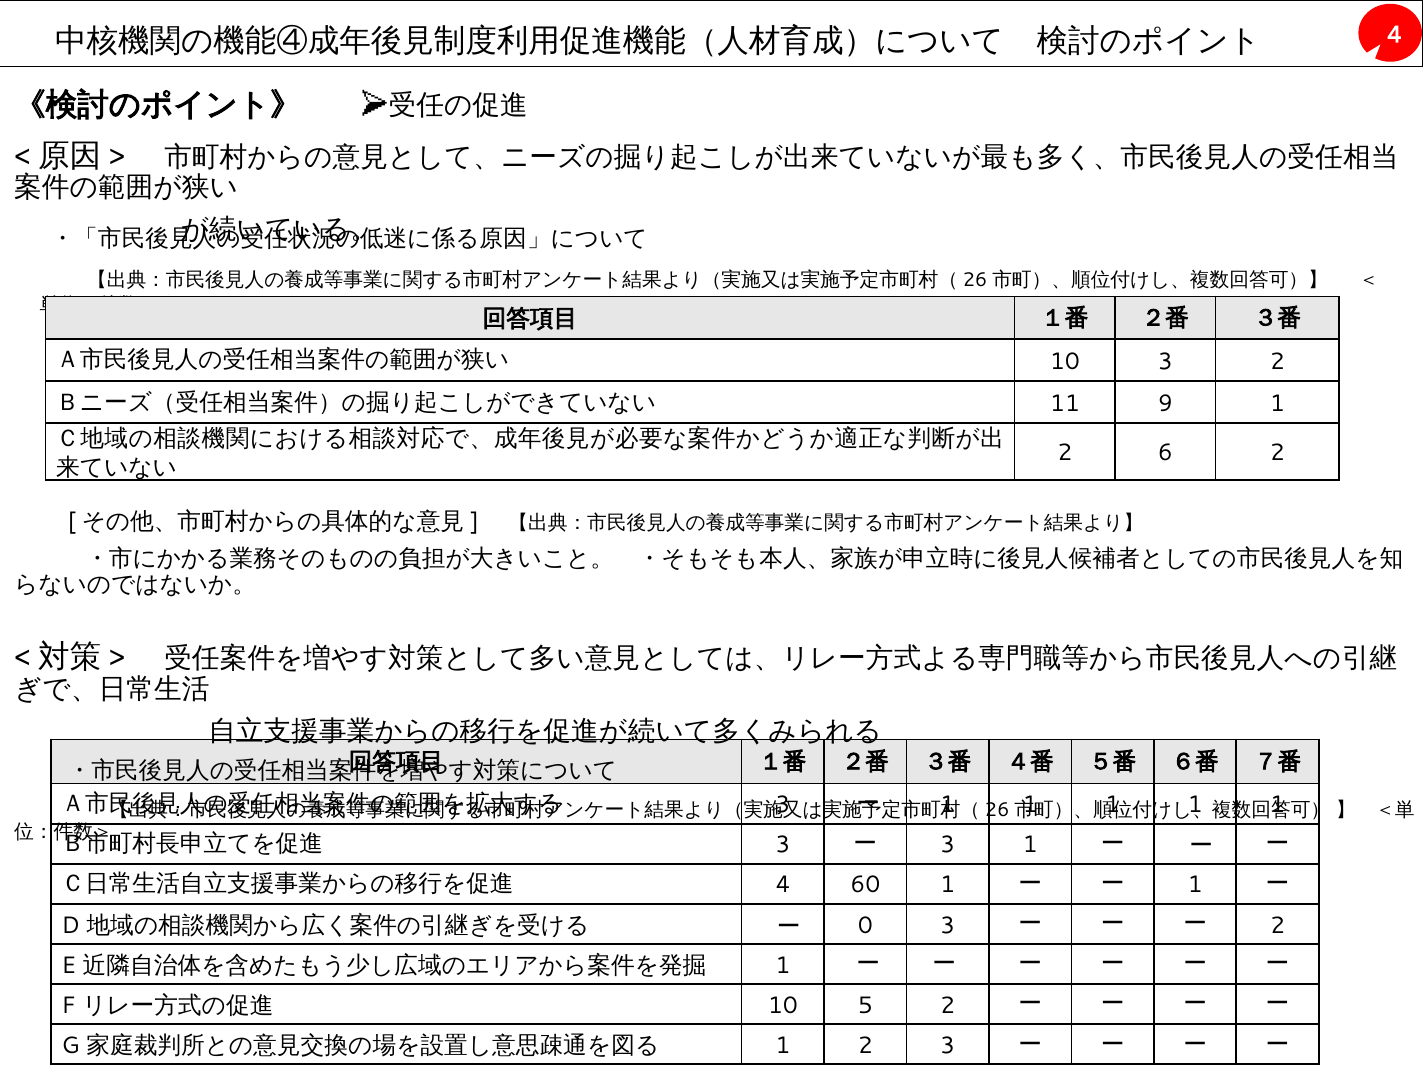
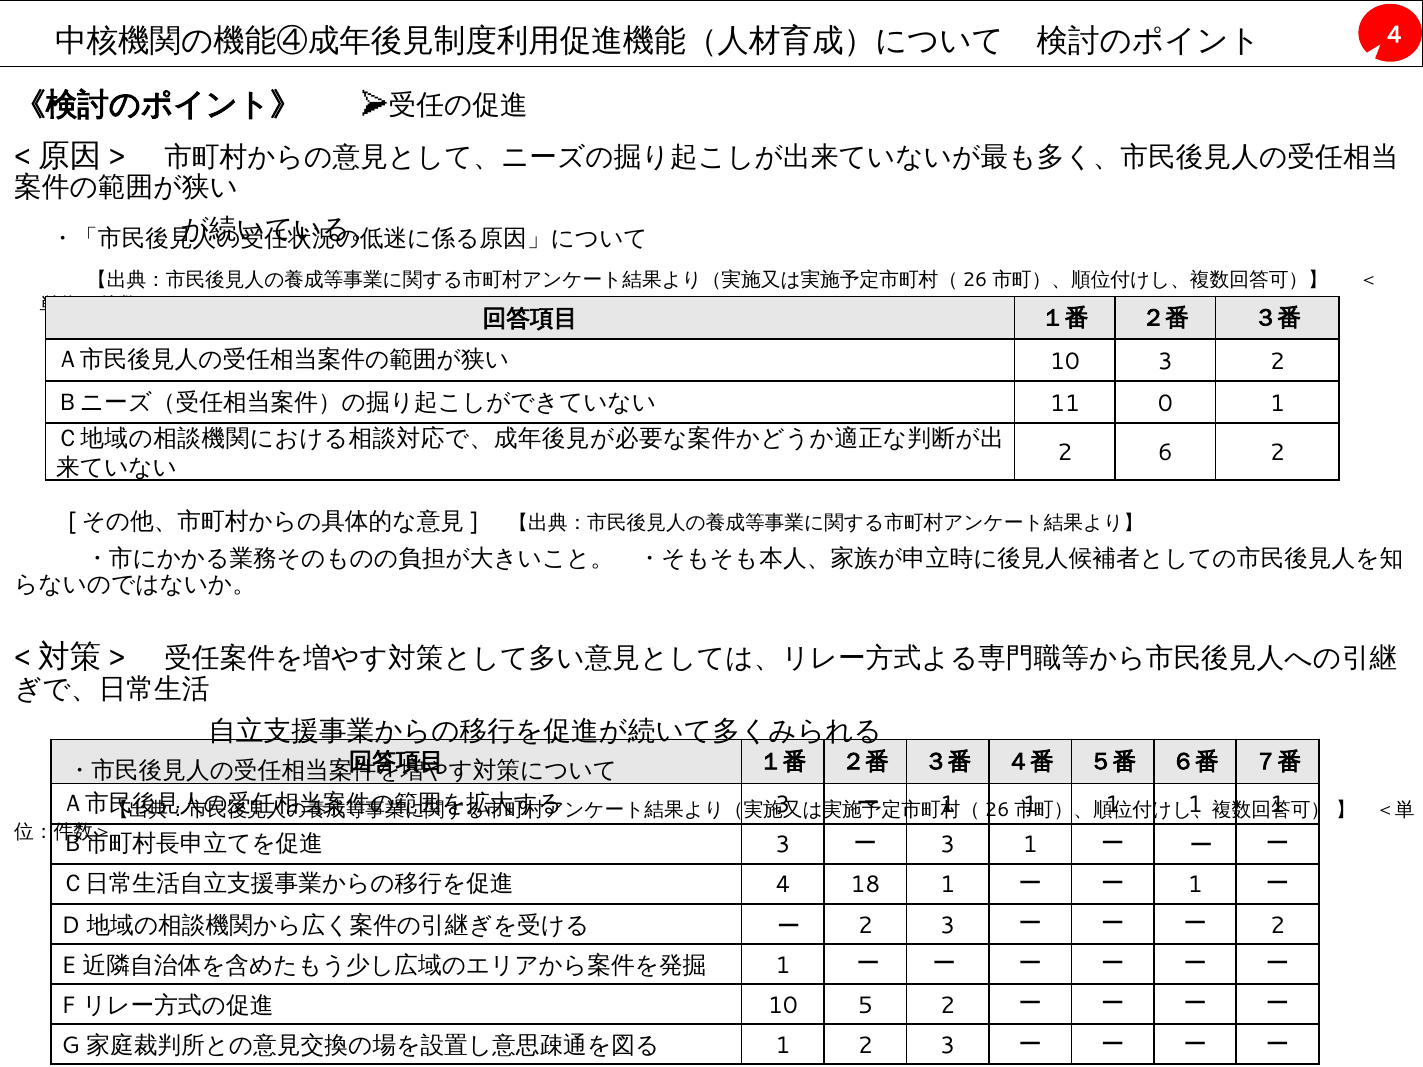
9: 9 -> 0 (1165, 404)
60: 60 -> 18 (865, 885)
0: 0 -> 2 (865, 925)
